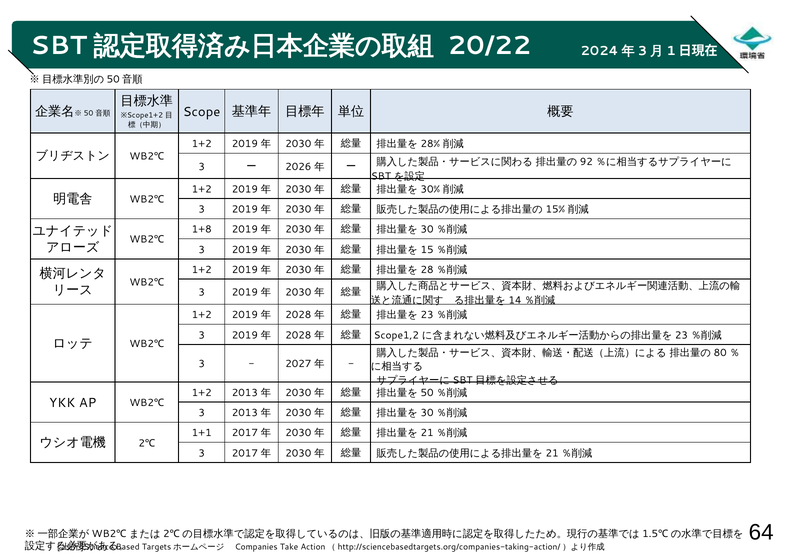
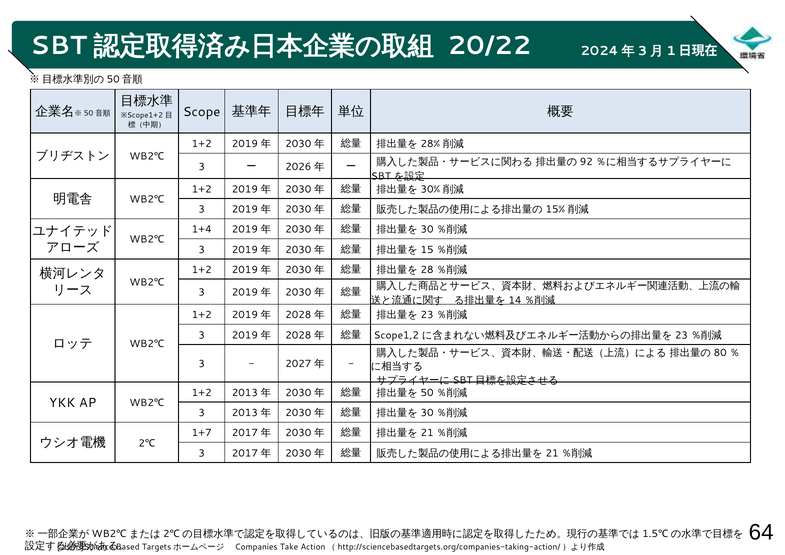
1+8: 1+8 -> 1+4 (202, 230)
1+1: 1+1 -> 1+7 (202, 433)
